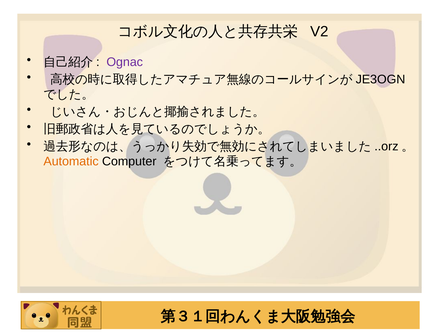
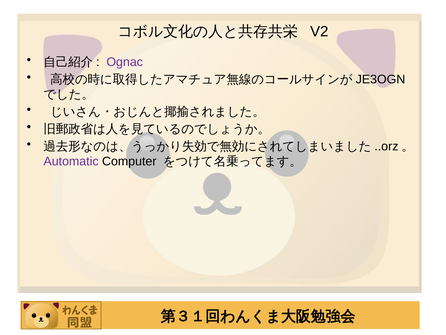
Automatic colour: orange -> purple (71, 161)
